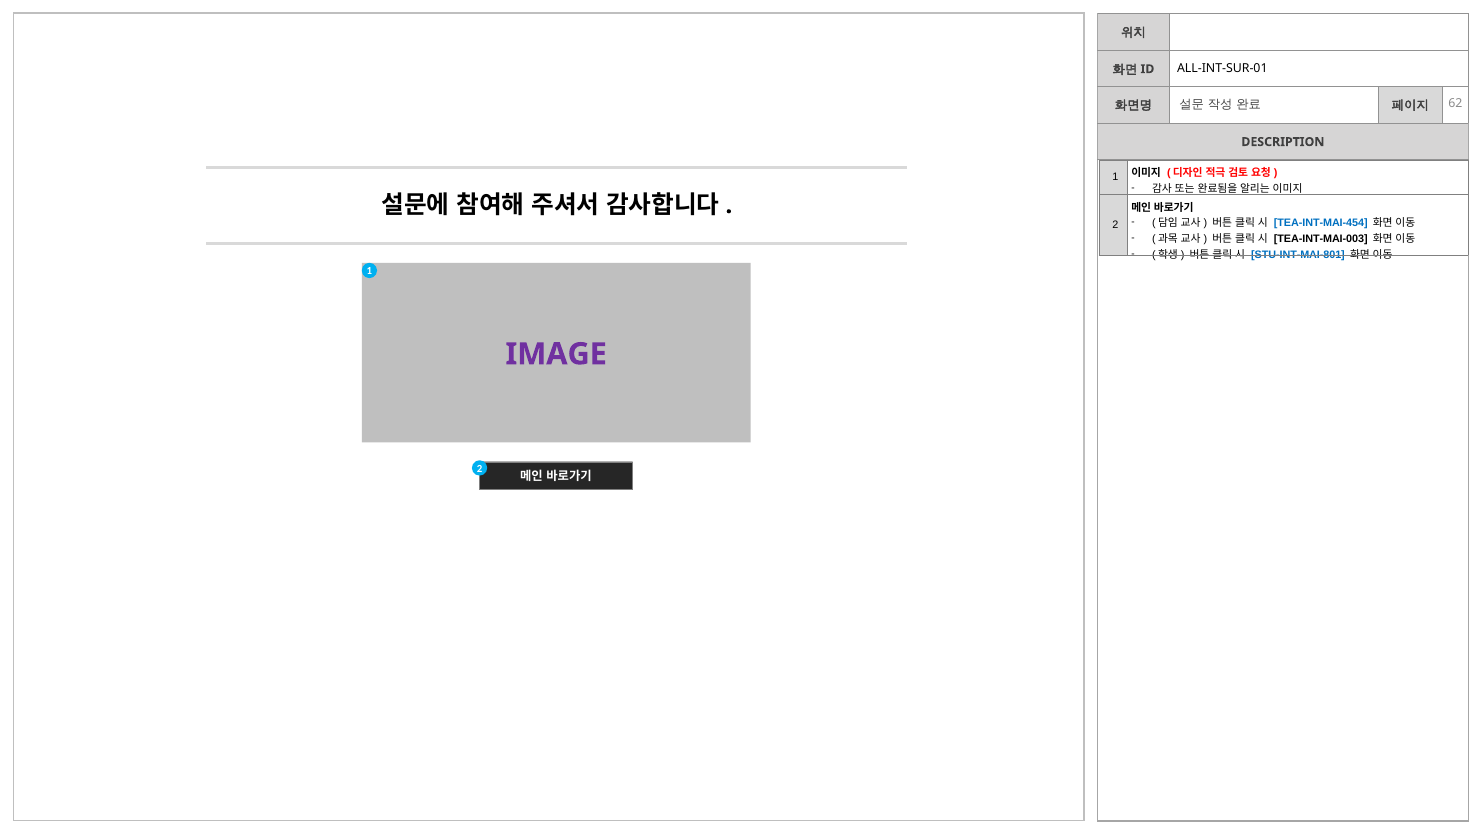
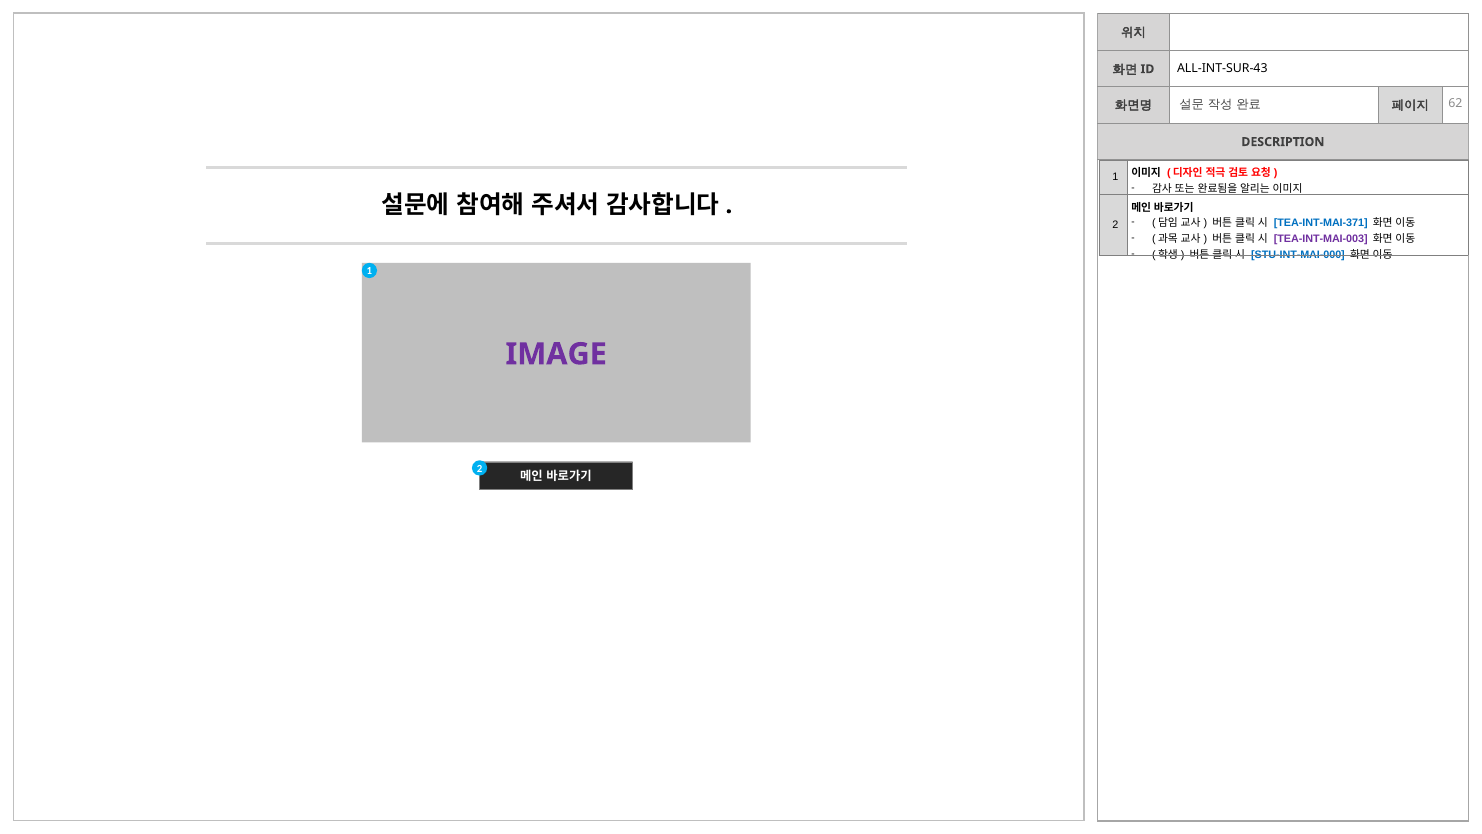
ALL-INT-SUR-01: ALL-INT-SUR-01 -> ALL-INT-SUR-43 (1222, 68)
TEA-INT-MAI-454: TEA-INT-MAI-454 -> TEA-INT-MAI-371 (1321, 223)
TEA-INT-MAI-003 colour: black -> purple (1321, 239)
STU-INT-MAI-801: STU-INT-MAI-801 -> STU-INT-MAI-000 (1298, 254)
